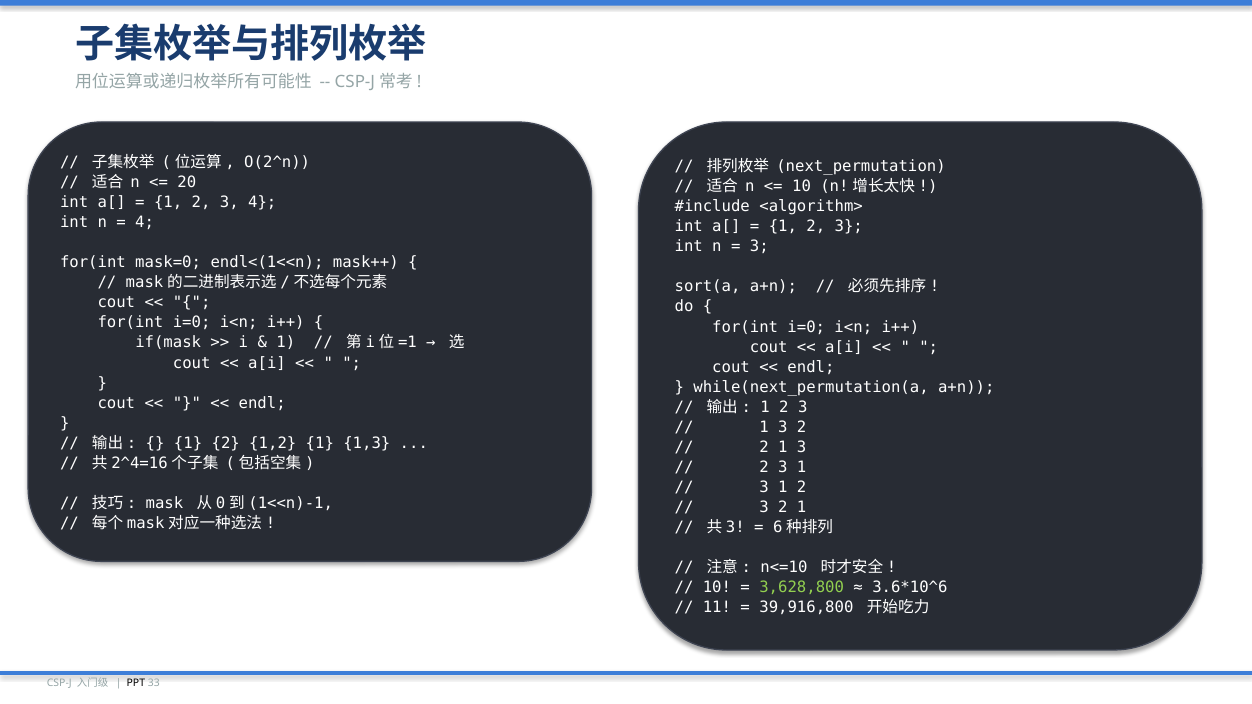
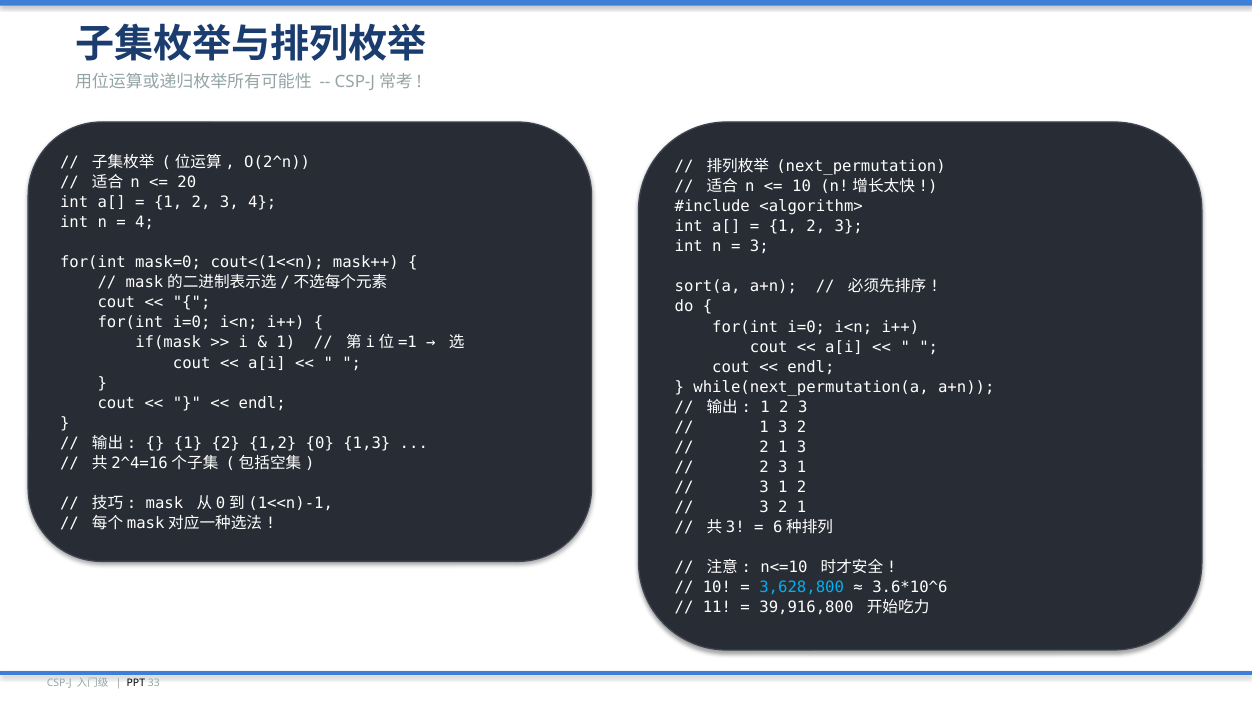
endl<(1<<n: endl<(1<<n -> cout<(1<<n (267, 263)
1,2 1: 1 -> 0 (320, 443)
3,628,800 colour: light green -> light blue (802, 588)
